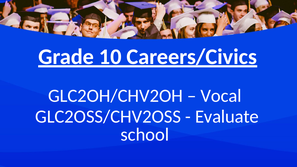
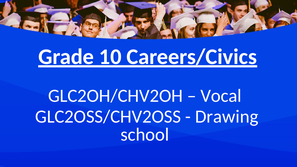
Evaluate: Evaluate -> Drawing (227, 117)
